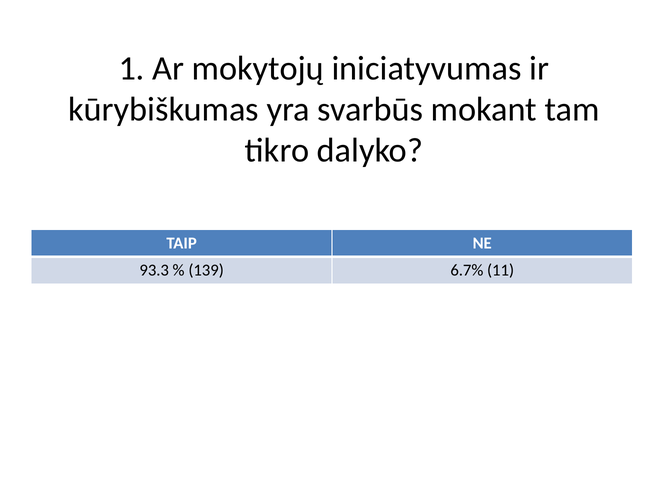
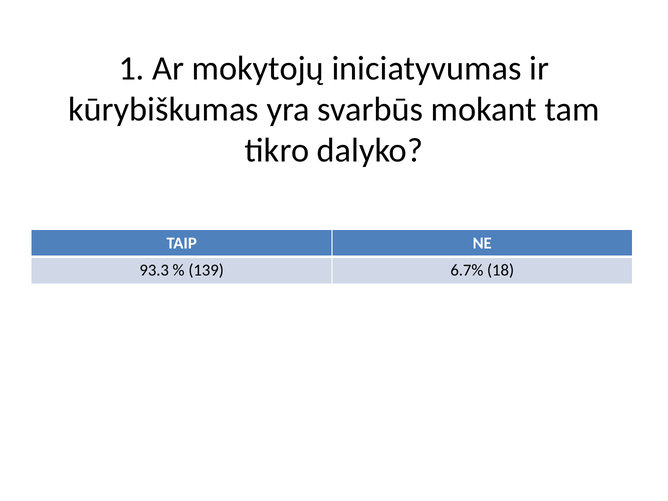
11: 11 -> 18 (501, 270)
